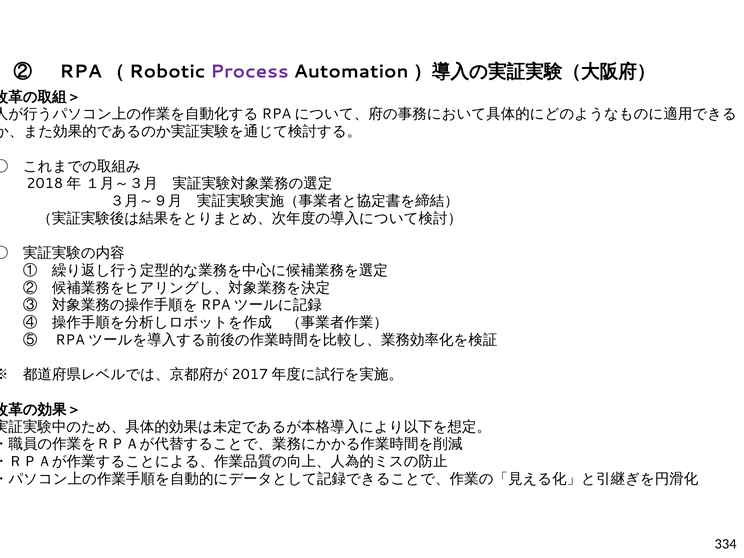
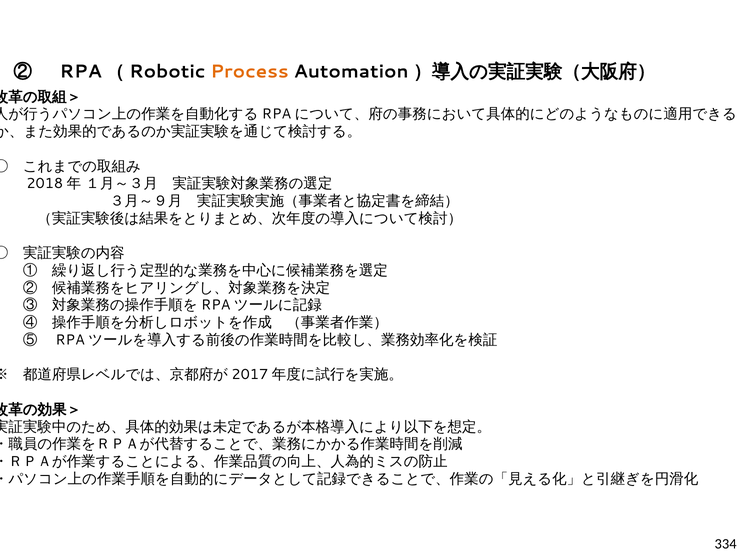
Process colour: purple -> orange (250, 71)
